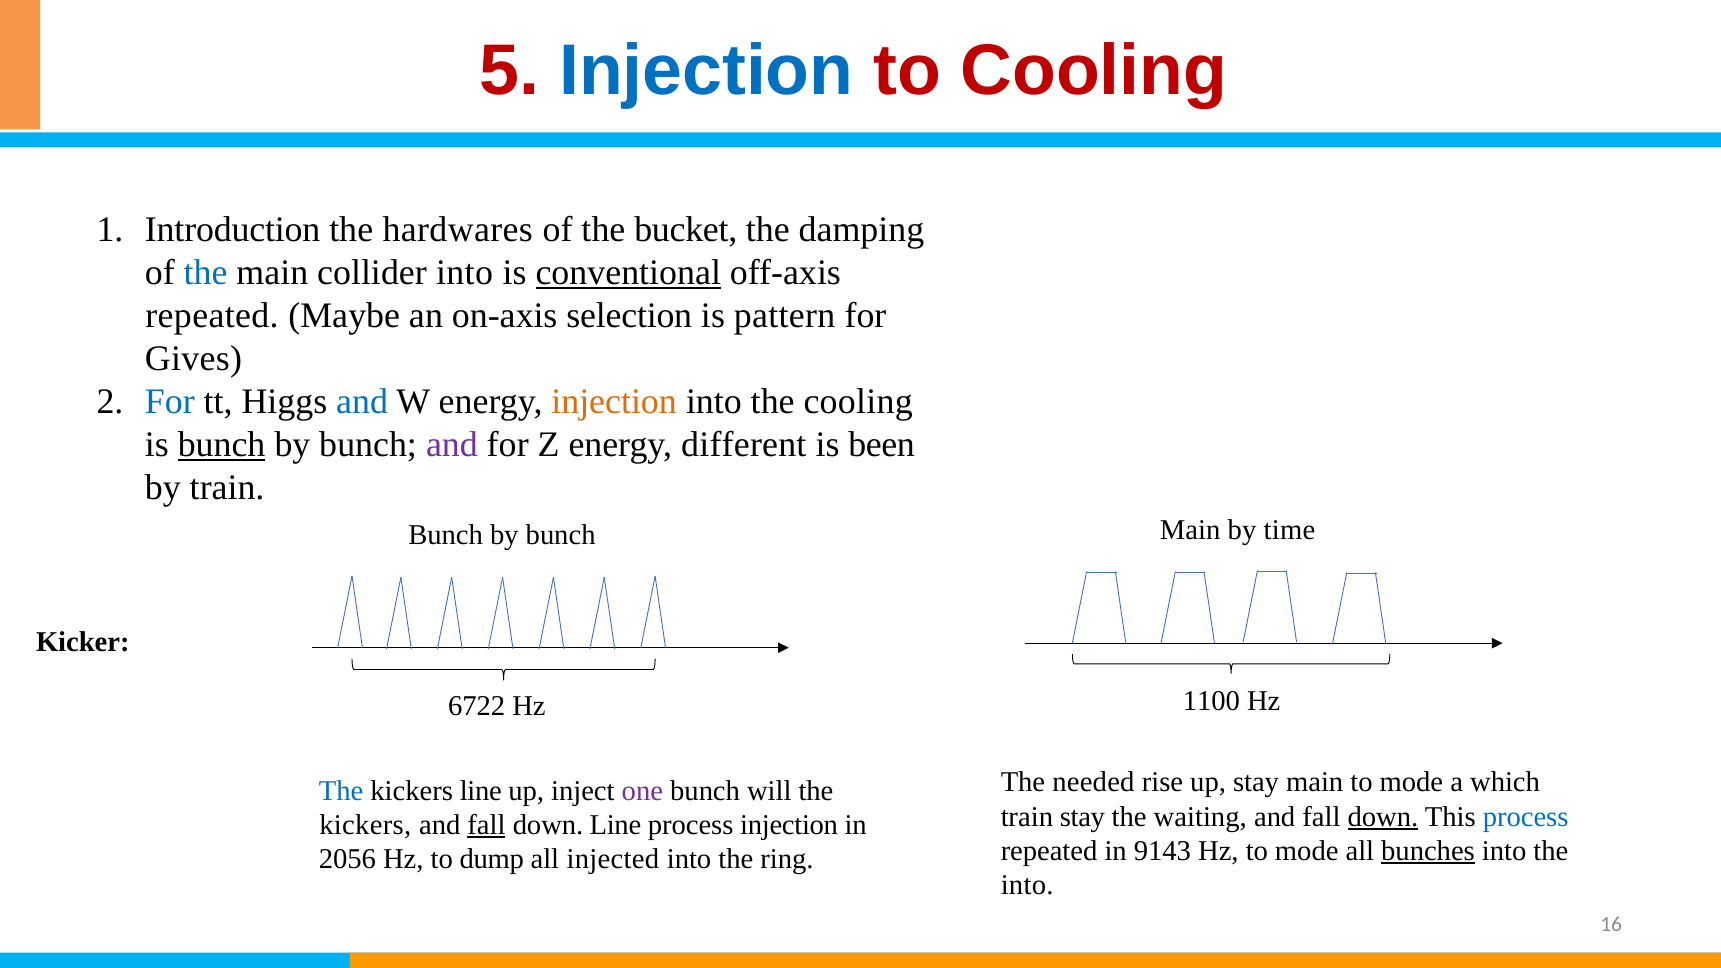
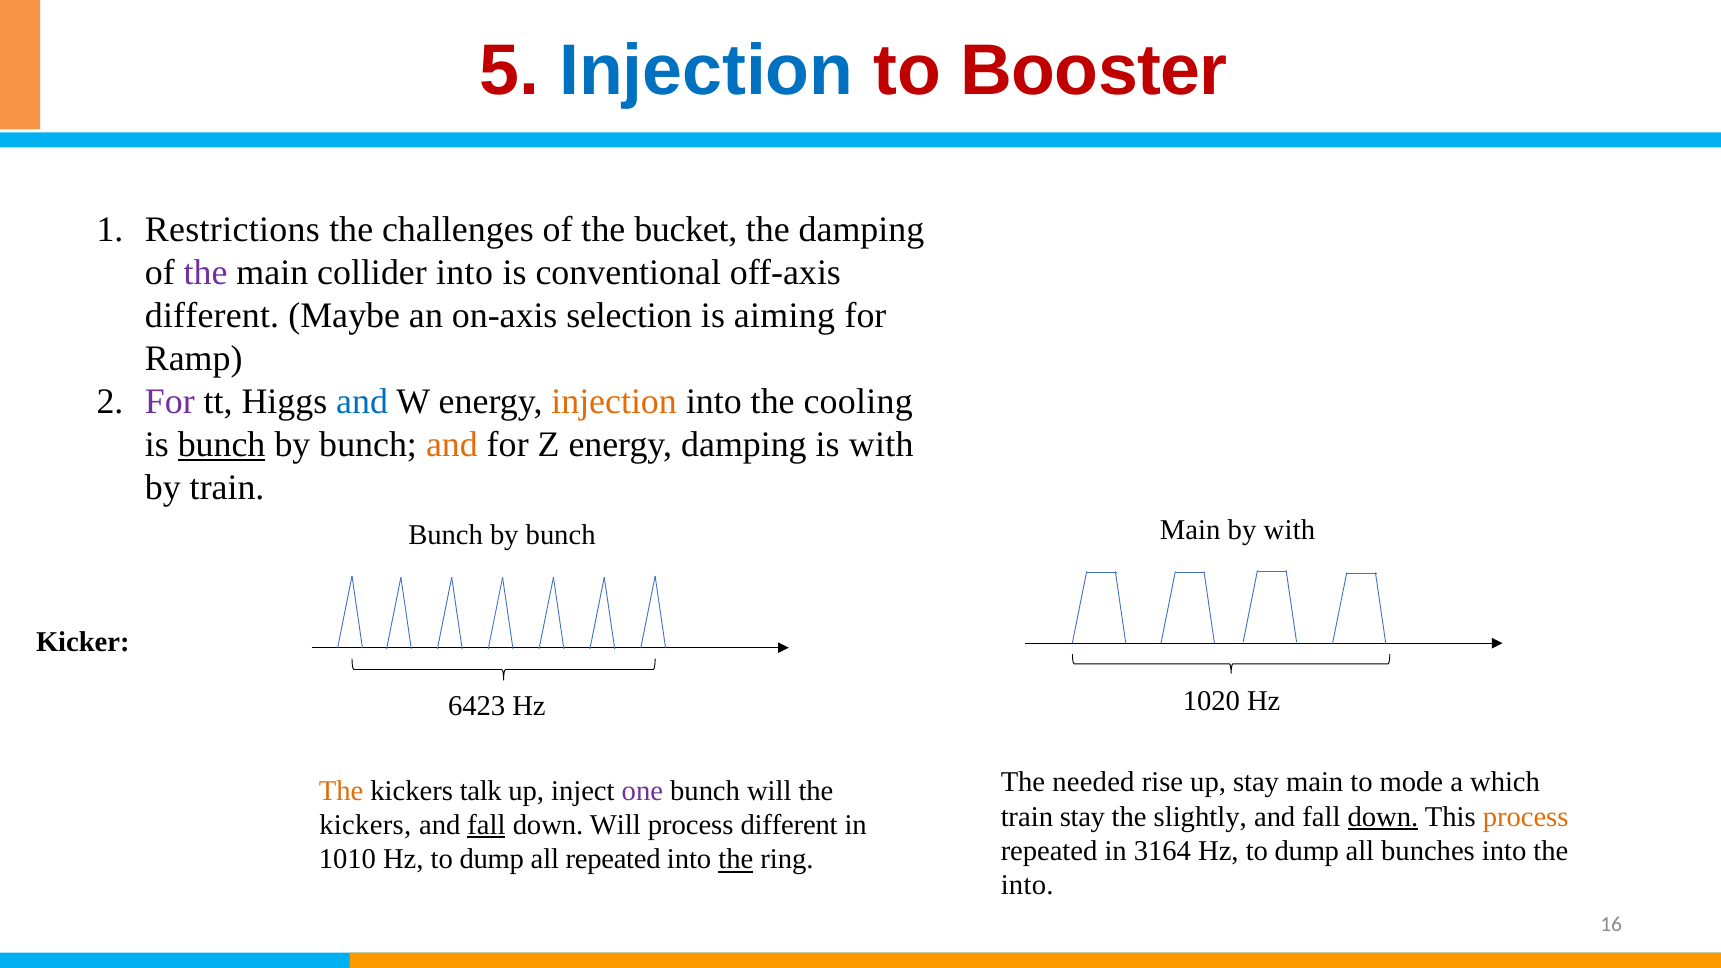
to Cooling: Cooling -> Booster (1094, 71)
Introduction: Introduction -> Restrictions (232, 230)
hardwares: hardwares -> challenges (458, 230)
the colour: blue -> purple (206, 273)
conventional underline: present -> none (628, 273)
repeated: repeated -> different (212, 316)
pattern: pattern -> aiming (785, 316)
Gives: Gives -> Ramp (194, 359)
For colour: blue -> purple (170, 402)
and colour: purple -> orange (452, 445)
energy different: different -> damping (744, 445)
is been: been -> with (881, 445)
by time: time -> with (1289, 531)
1100: 1100 -> 1020 (1211, 701)
6722: 6722 -> 6423 (477, 706)
The colour: blue -> orange (341, 791)
kickers line: line -> talk (481, 791)
waiting: waiting -> slightly (1200, 817)
process colour: blue -> orange (1526, 817)
down Line: Line -> Will (615, 825)
process injection: injection -> different (789, 825)
9143: 9143 -> 3164 (1163, 851)
mode: mode -> dump (1307, 851)
bunches underline: present -> none (1428, 851)
2056: 2056 -> 1010 (347, 859)
all injected: injected -> repeated (613, 859)
the underline: none -> present (736, 859)
